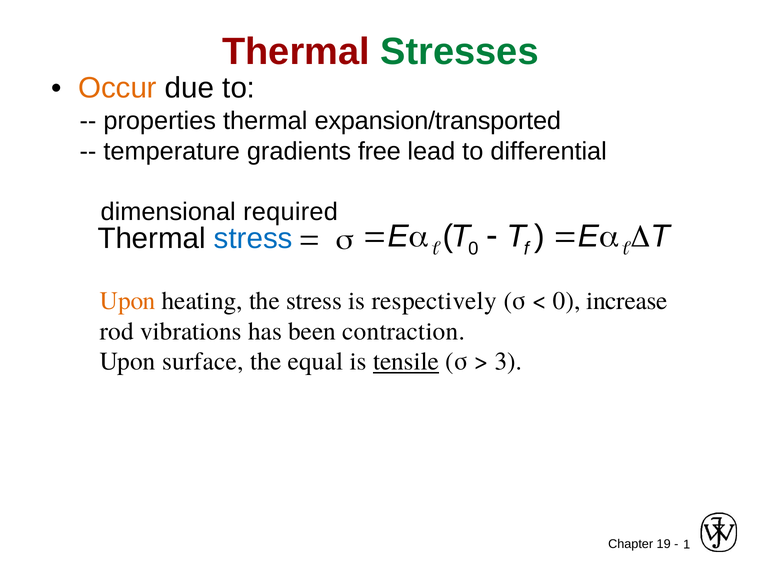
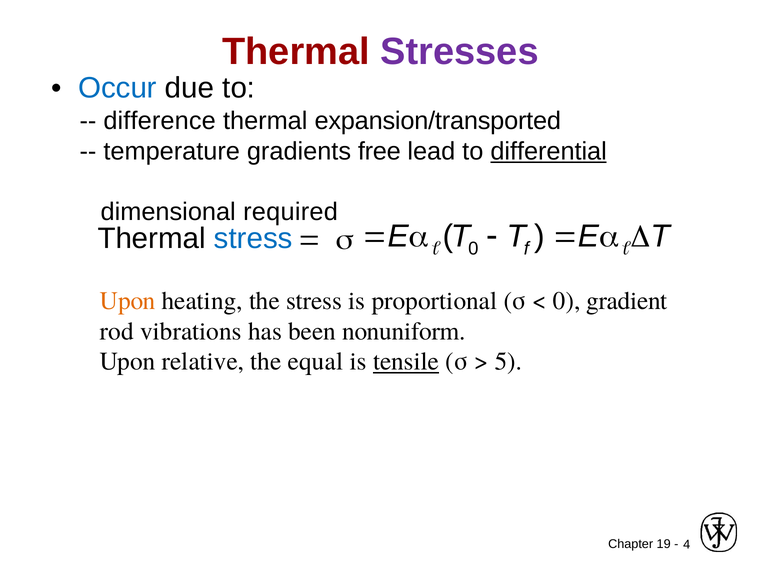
Stresses colour: green -> purple (460, 52)
Occur colour: orange -> blue (118, 88)
properties: properties -> difference (160, 121)
differential underline: none -> present (549, 151)
respectively: respectively -> proportional (434, 301)
increase: increase -> gradient (627, 301)
contraction: contraction -> nonuniform (404, 331)
surface: surface -> relative (203, 362)
3: 3 -> 5 (508, 362)
1: 1 -> 4 (687, 545)
